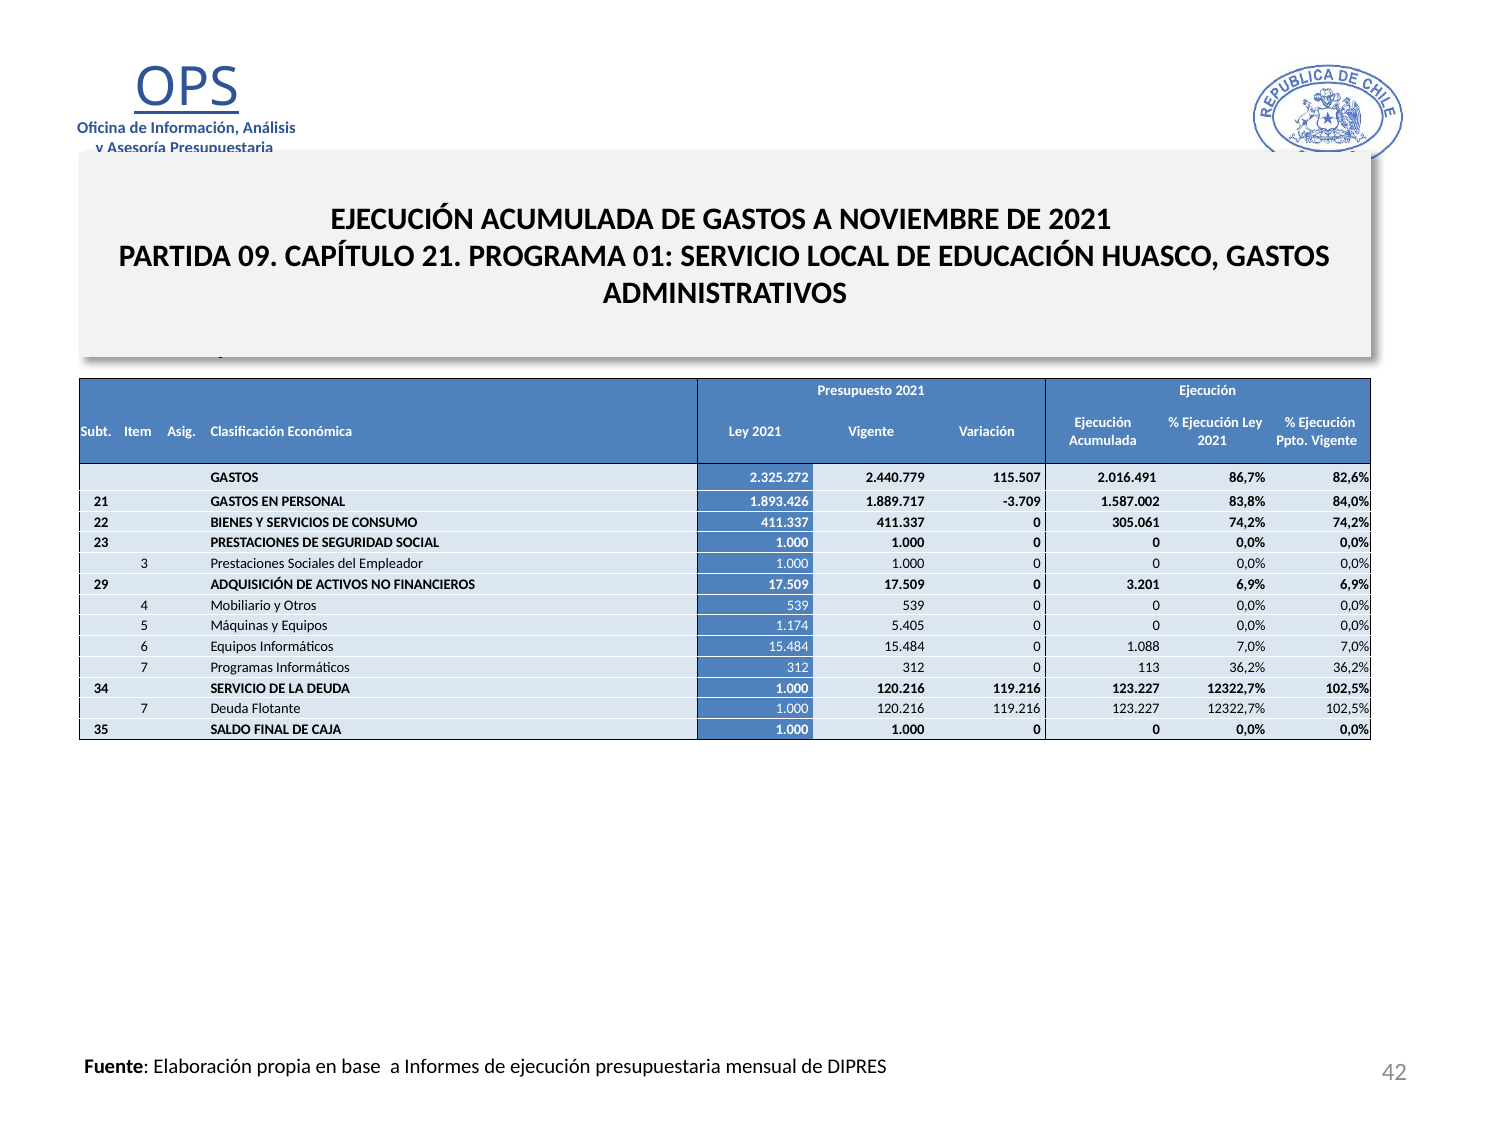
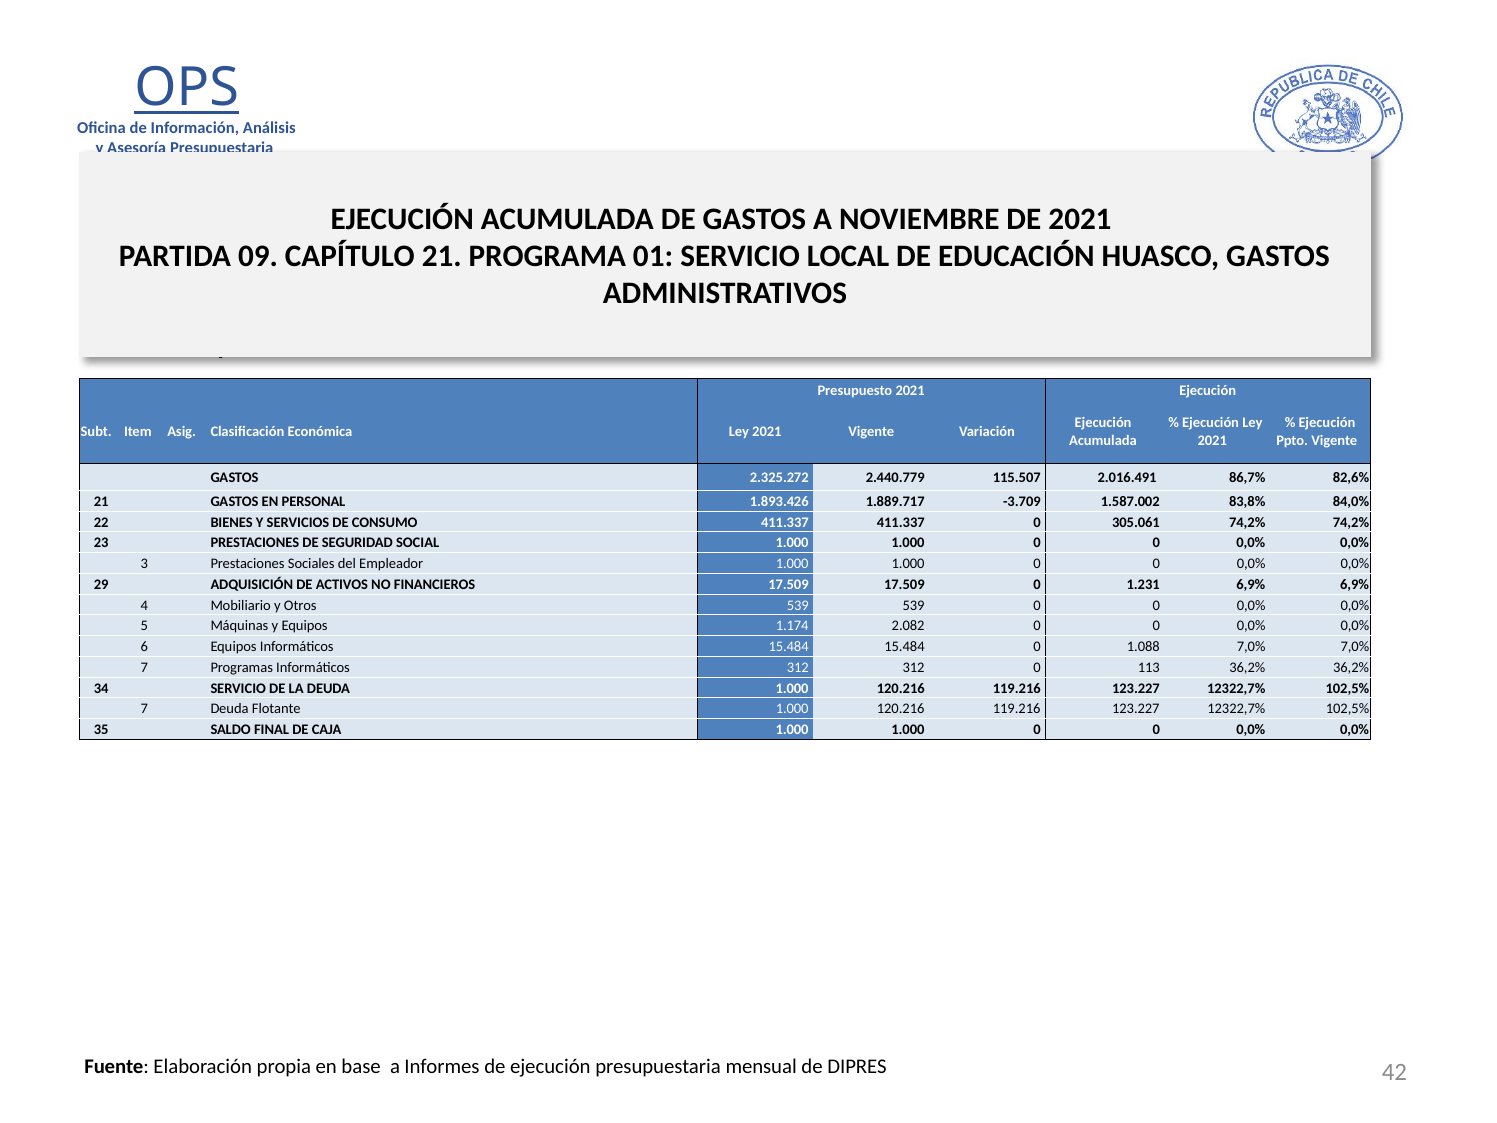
3.201: 3.201 -> 1.231 (1143, 584)
5.405: 5.405 -> 2.082 (908, 626)
